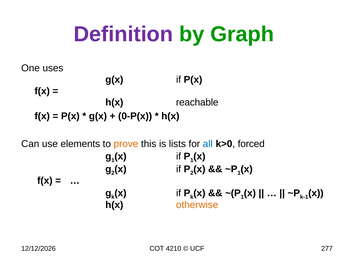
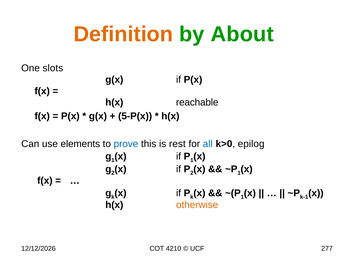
Definition colour: purple -> orange (123, 34)
Graph: Graph -> About (242, 34)
uses: uses -> slots (53, 68)
0-P(x: 0-P(x -> 5-P(x (135, 116)
prove colour: orange -> blue (126, 144)
lists: lists -> rest (177, 144)
forced: forced -> epilog (251, 144)
